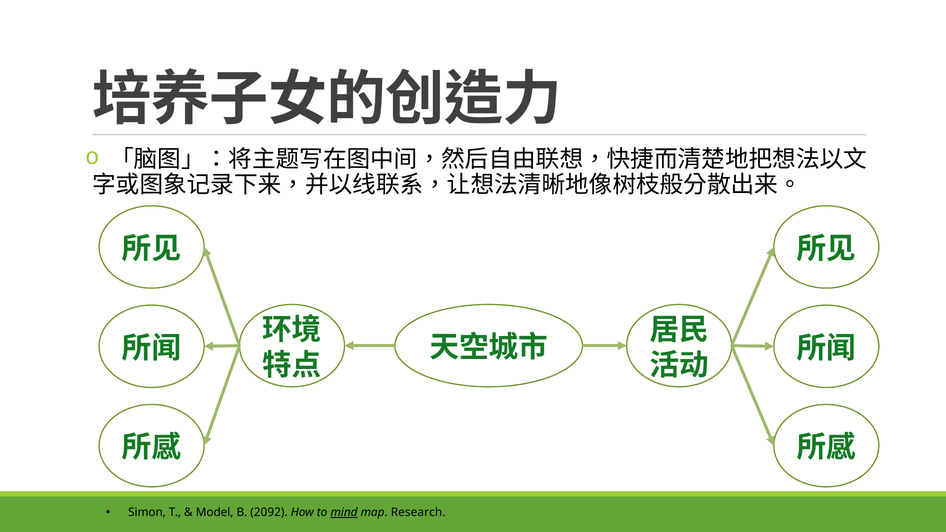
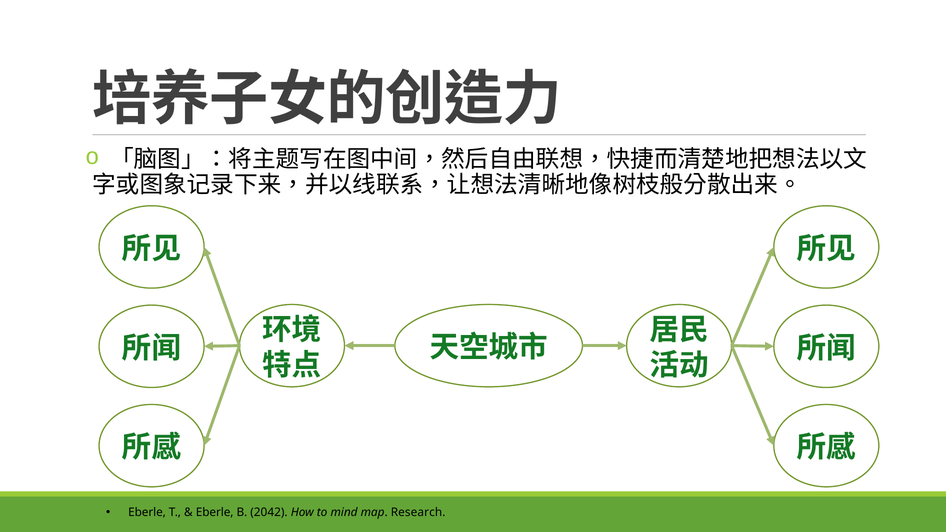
Simon: Simon -> Eberle (147, 512)
Model: Model -> Eberle (215, 512)
2092: 2092 -> 2042 (269, 512)
mind underline: present -> none (344, 512)
